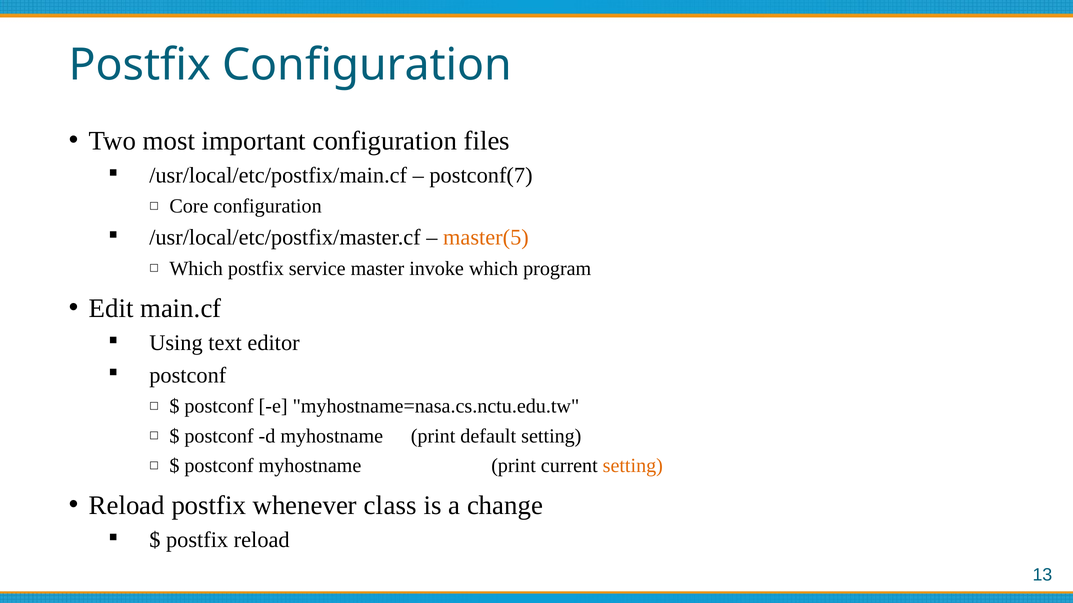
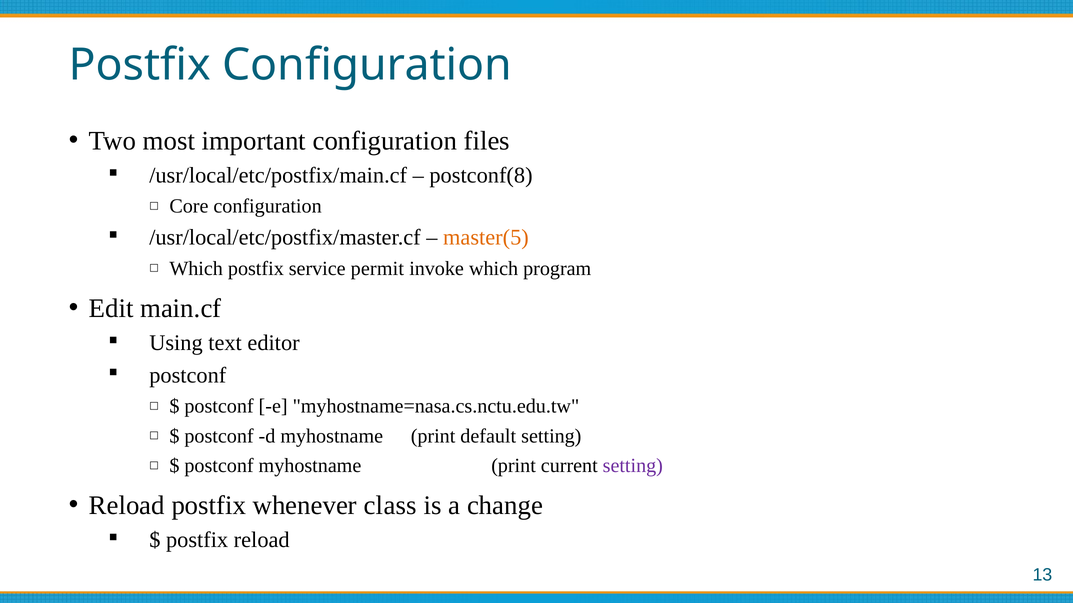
postconf(7: postconf(7 -> postconf(8 (481, 176)
master: master -> permit (377, 269)
setting colour: orange -> purple (633, 466)
